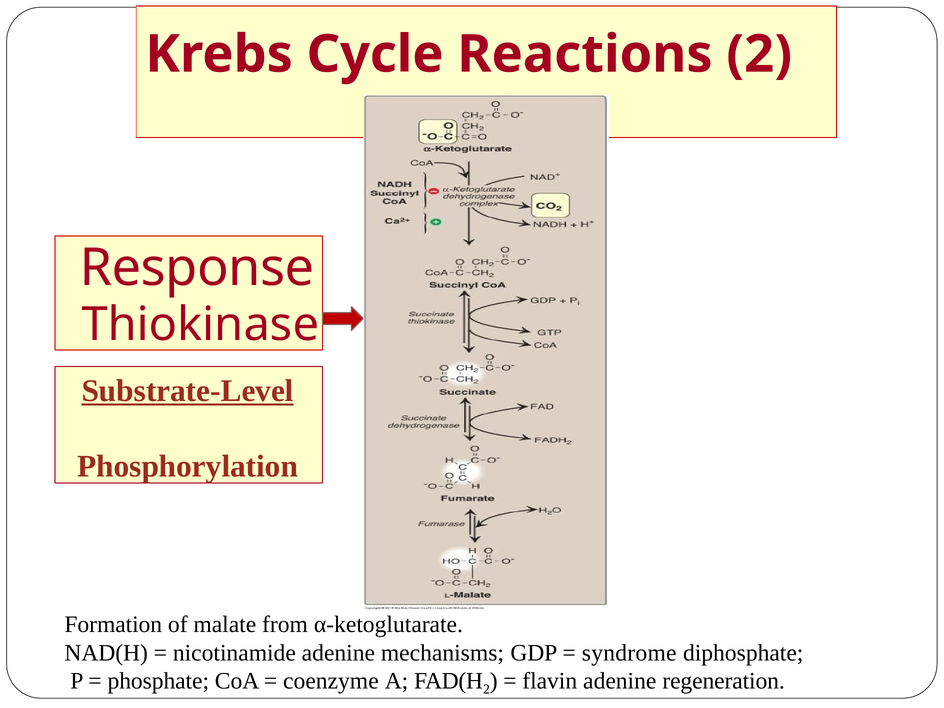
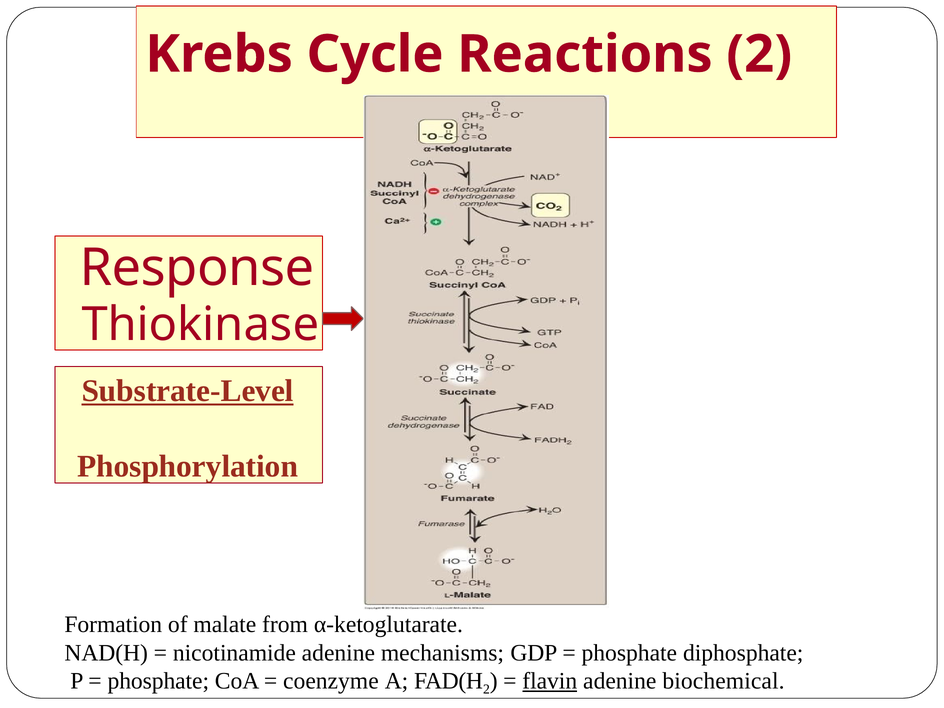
syndrome: syndrome -> phosphate (629, 653)
flavin underline: none -> present (550, 681)
regeneration: regeneration -> biochemical (723, 681)
